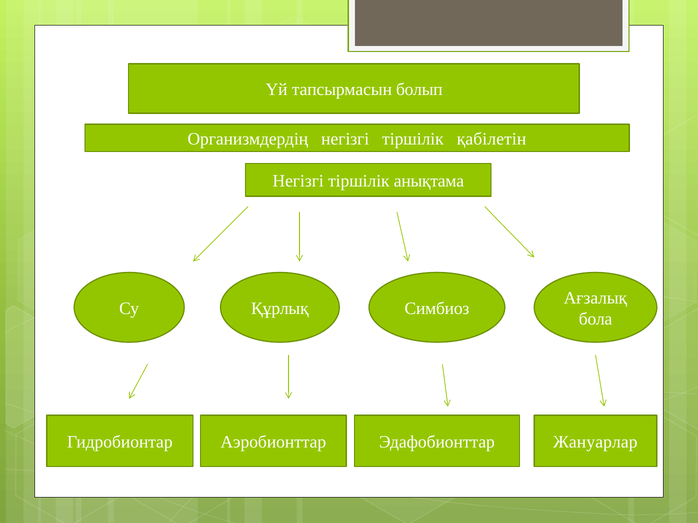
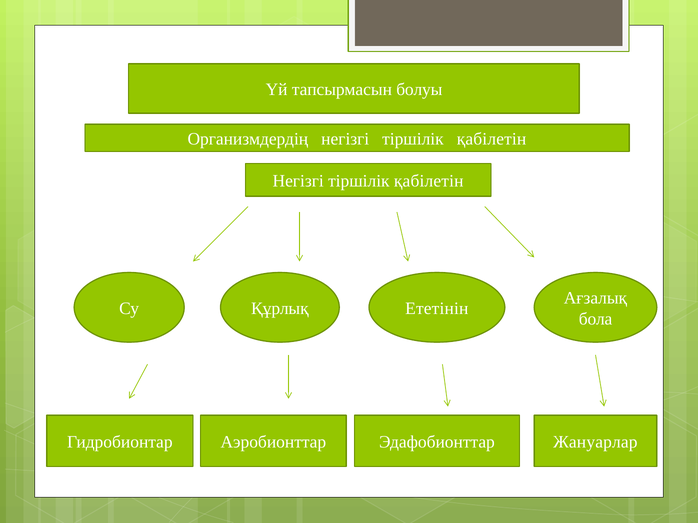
болып: болып -> болуы (419, 90)
анықтама: анықтама -> қабілетін (429, 181)
Симбиоз: Симбиоз -> Ететінін (437, 309)
